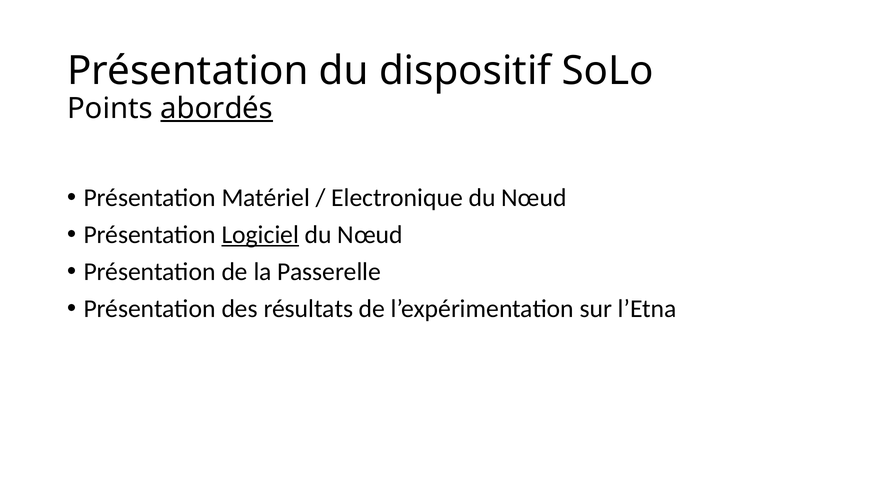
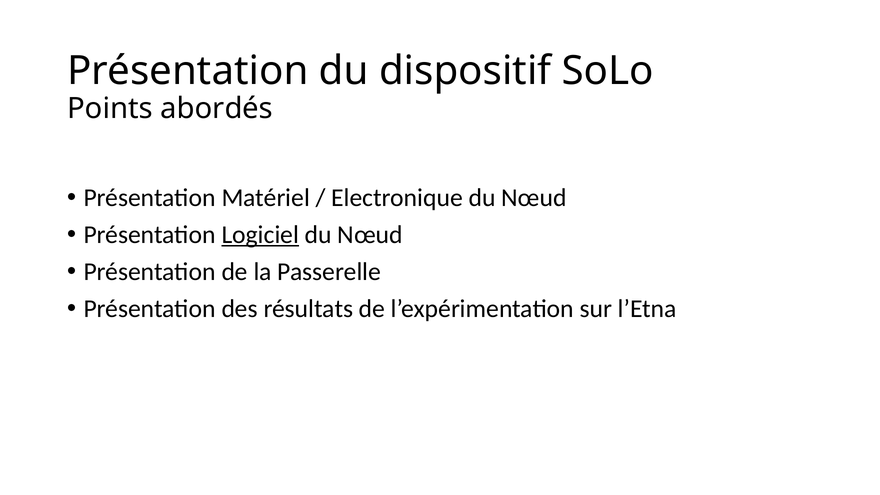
abordés underline: present -> none (217, 108)
